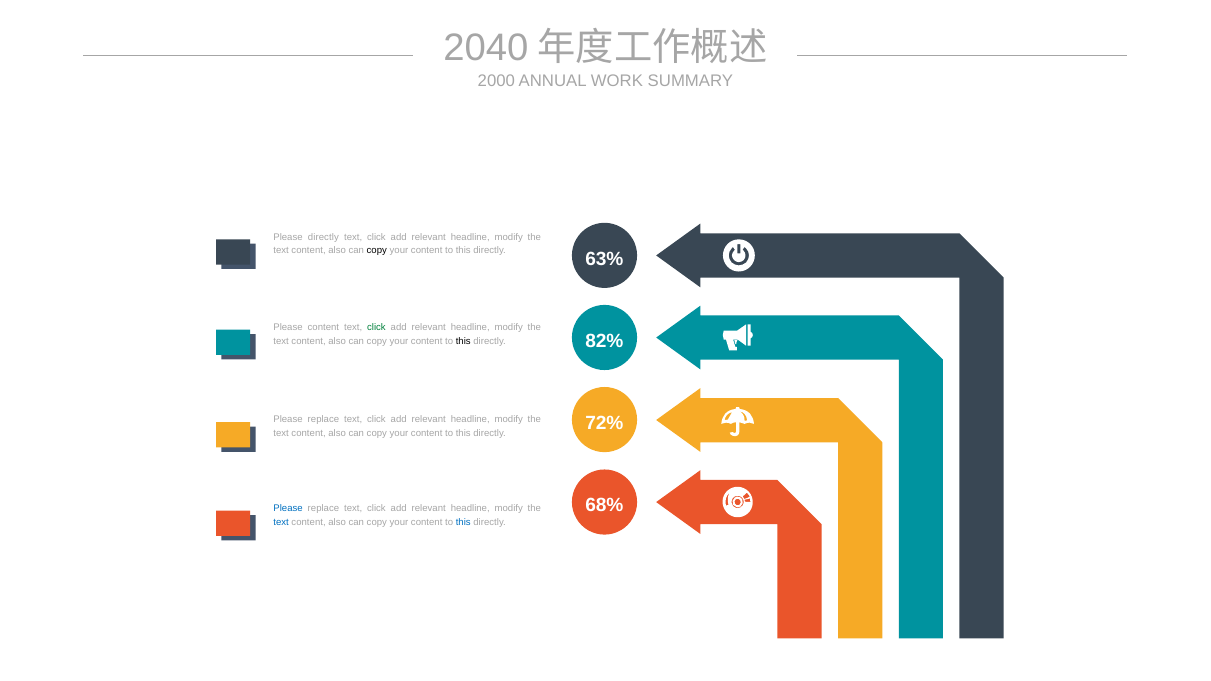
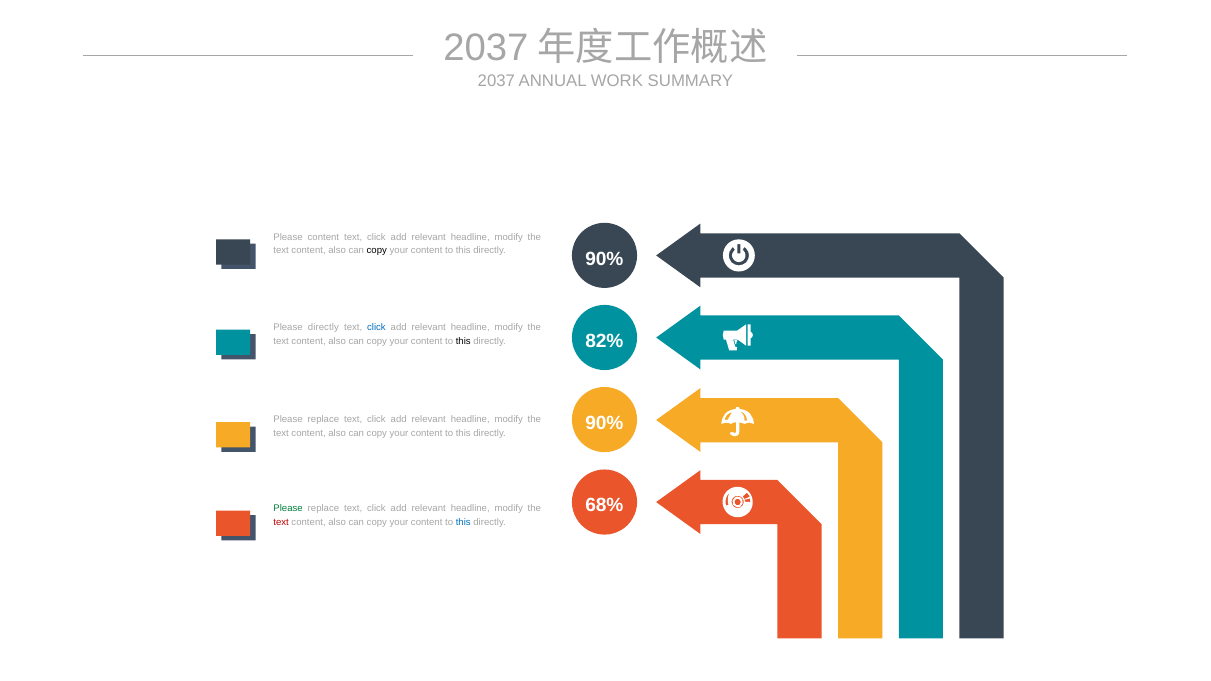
2040: 2040 -> 2037 (486, 48)
2000: 2000 -> 2037 (496, 81)
Please directly: directly -> content (323, 237)
63%: 63% -> 90% (604, 259)
Please content: content -> directly (323, 327)
click colour: green -> blue (376, 327)
72%: 72% -> 90% (604, 423)
Please colour: blue -> green (288, 508)
text colour: blue -> red (281, 522)
